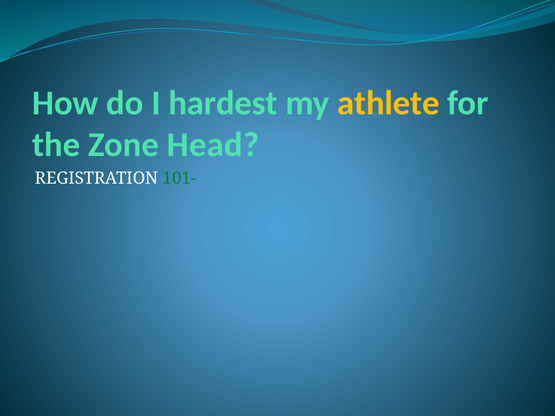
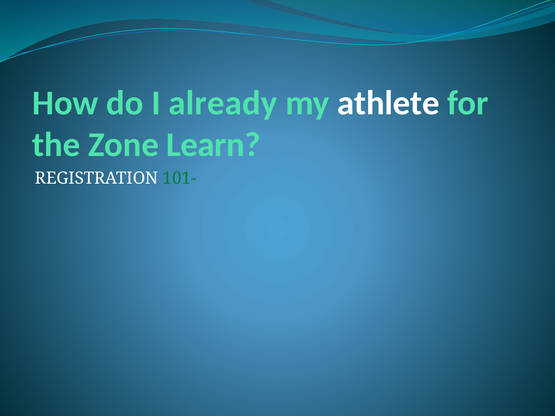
hardest: hardest -> already (223, 103)
athlete colour: yellow -> white (388, 103)
Head: Head -> Learn (213, 145)
